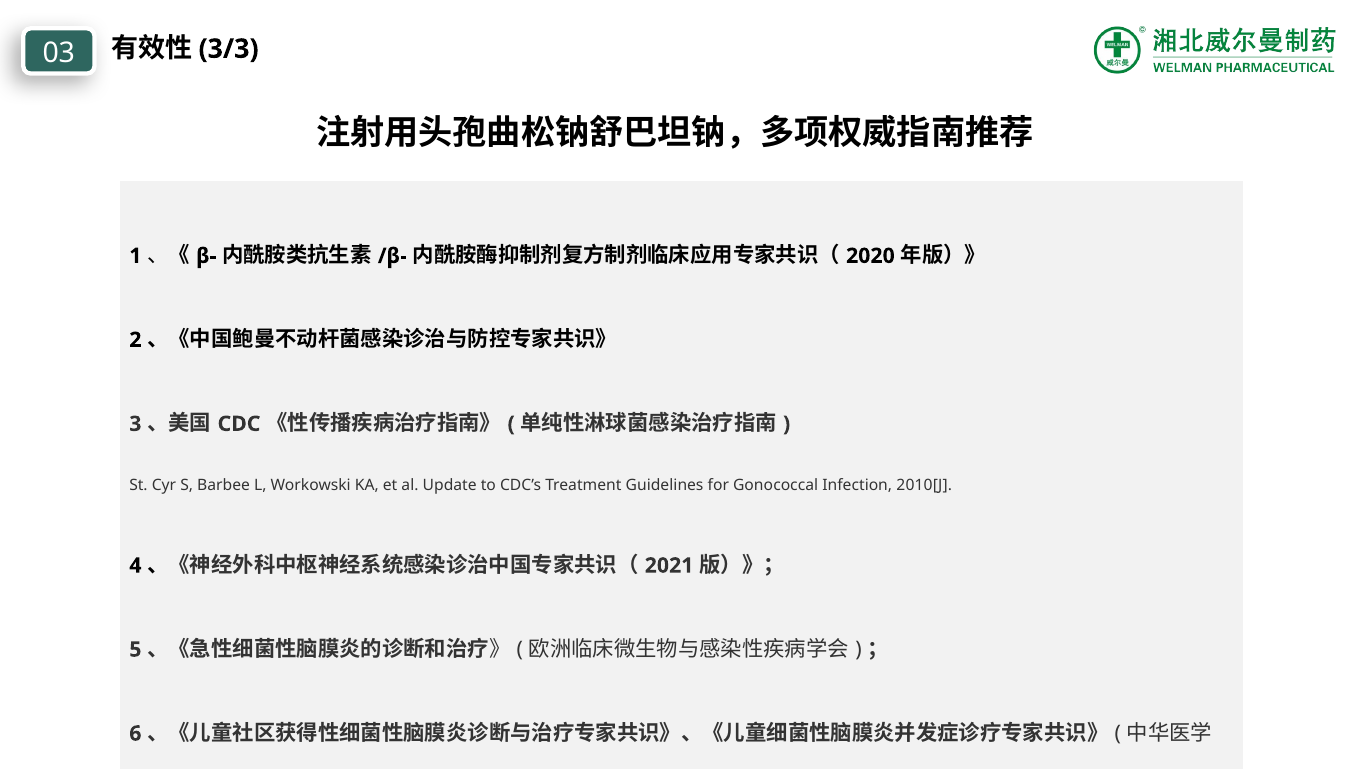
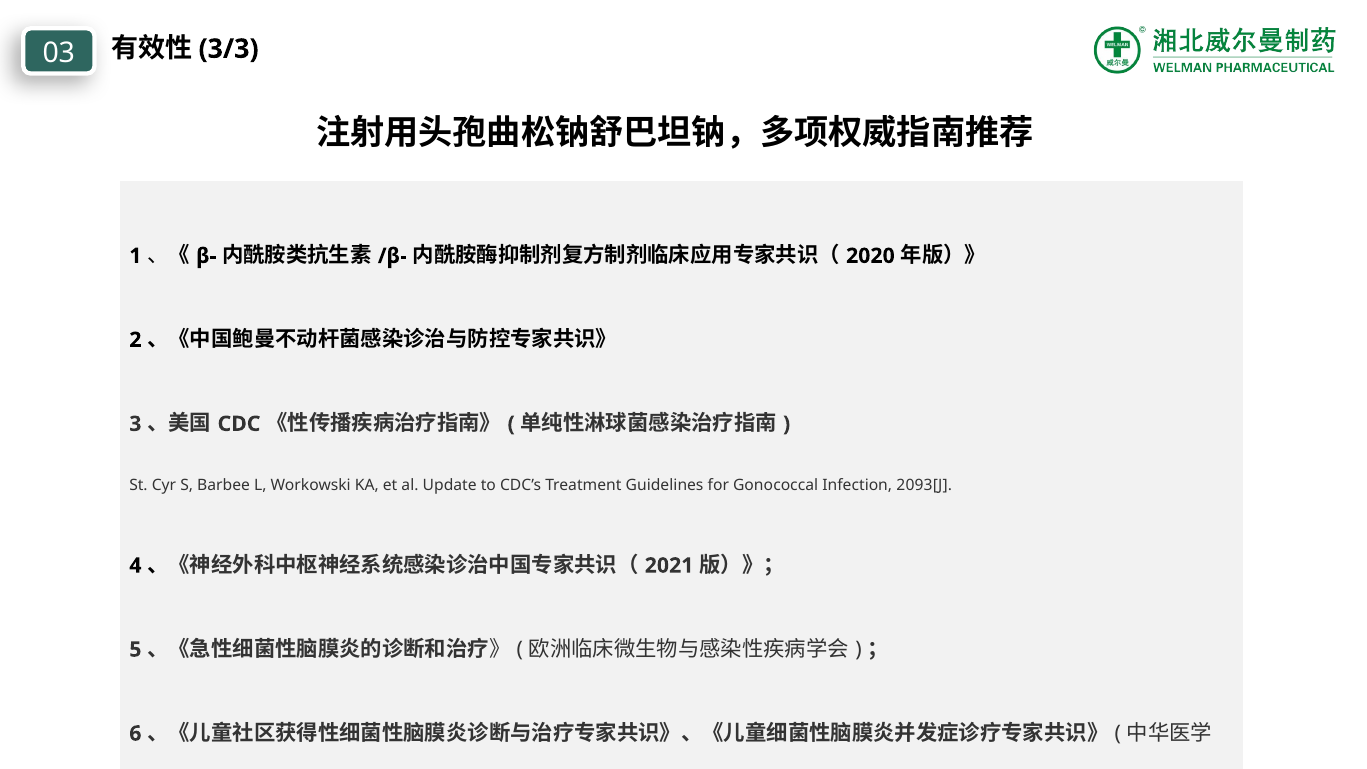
2010[J: 2010[J -> 2093[J (924, 485)
